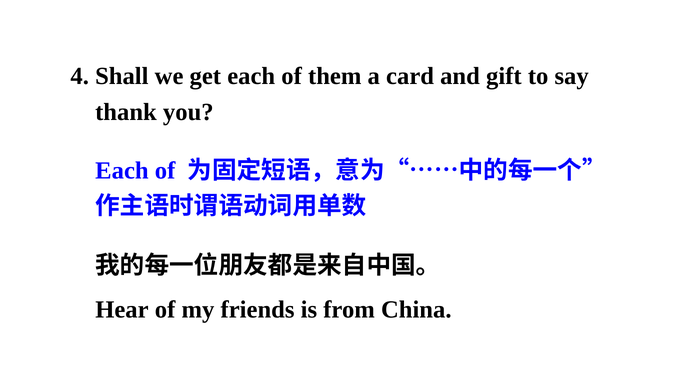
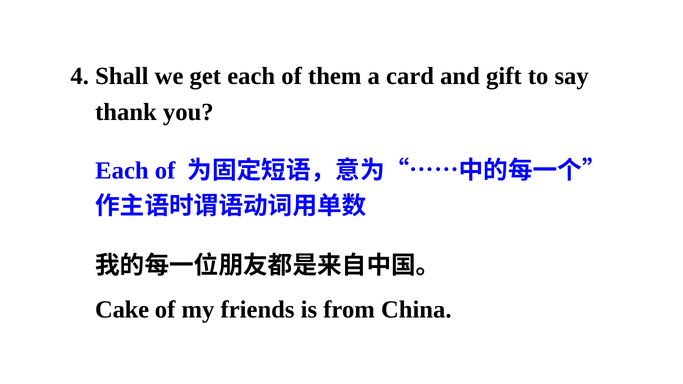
Hear: Hear -> Cake (122, 310)
